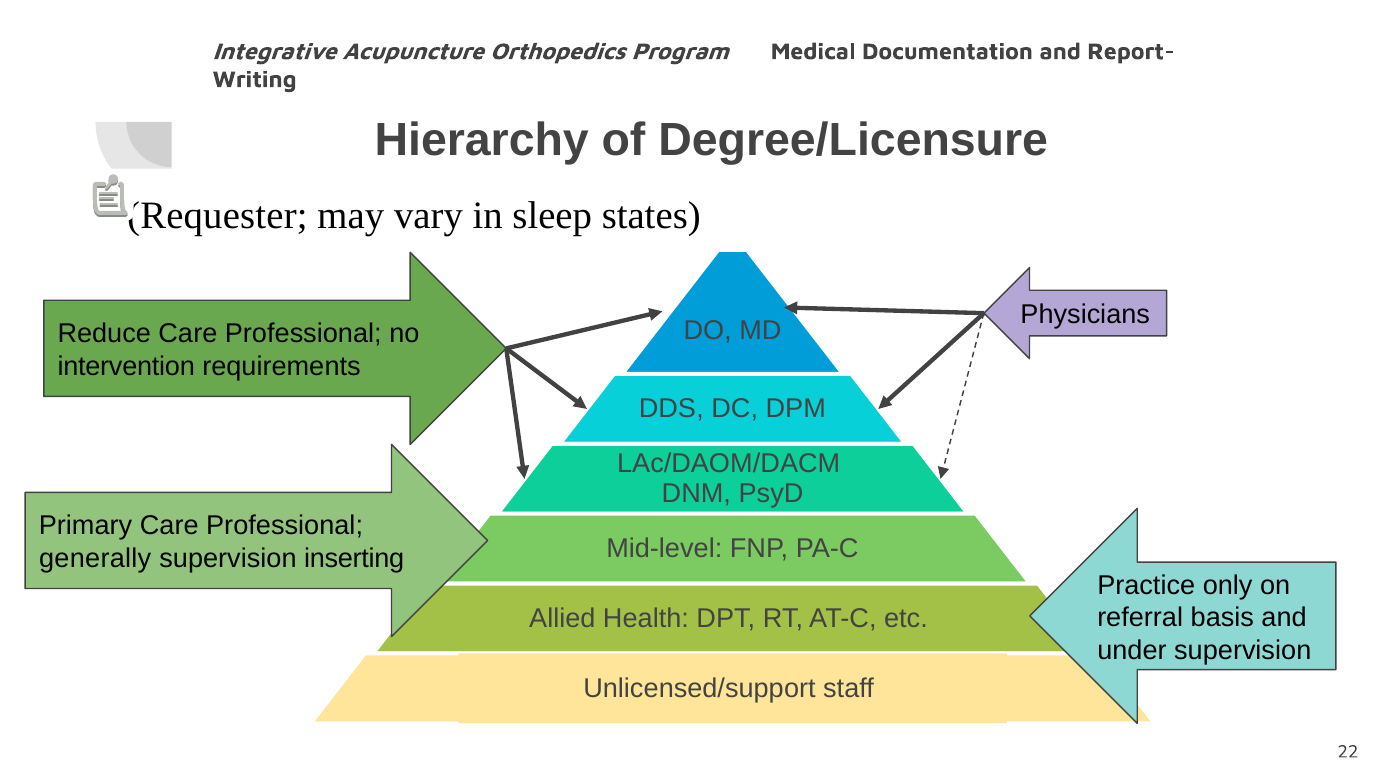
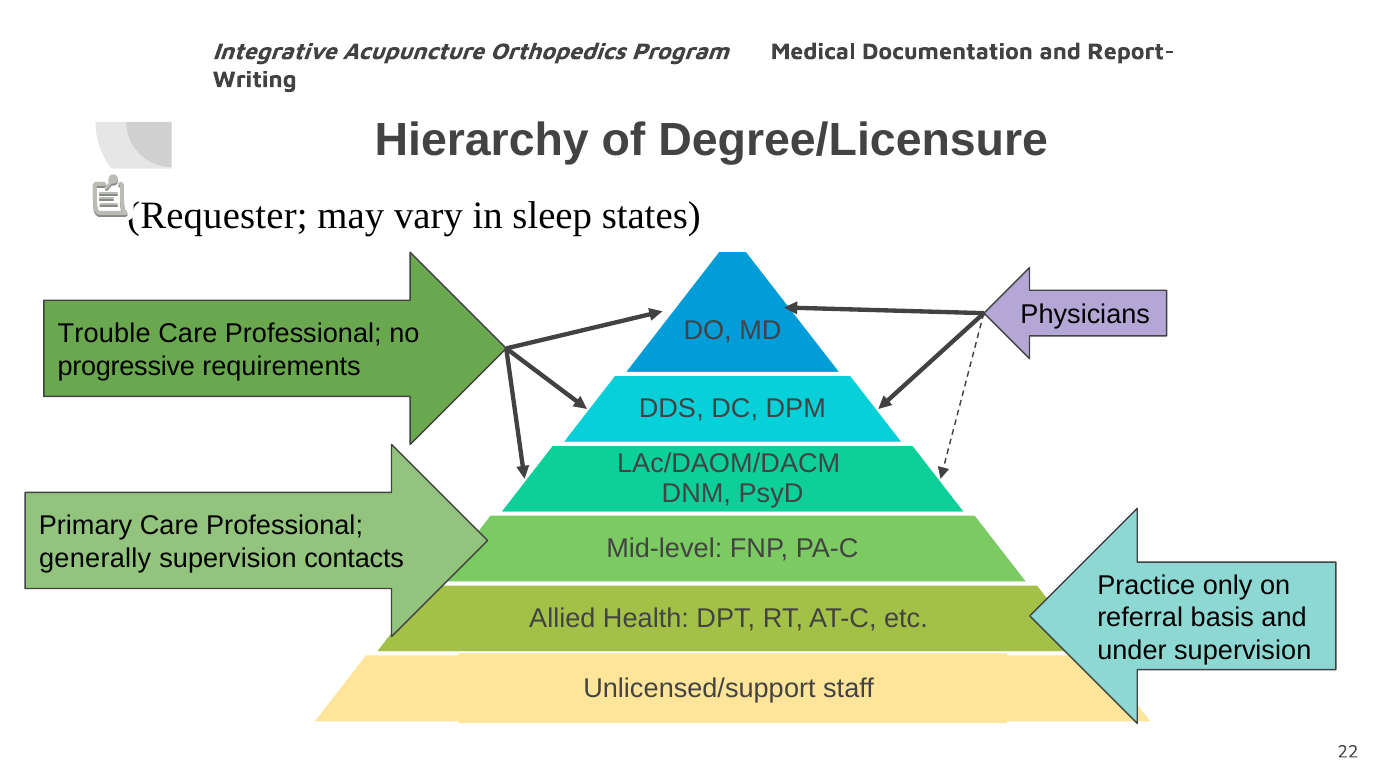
Reduce: Reduce -> Trouble (104, 334)
intervention: intervention -> progressive (126, 367)
inserting: inserting -> contacts (354, 559)
